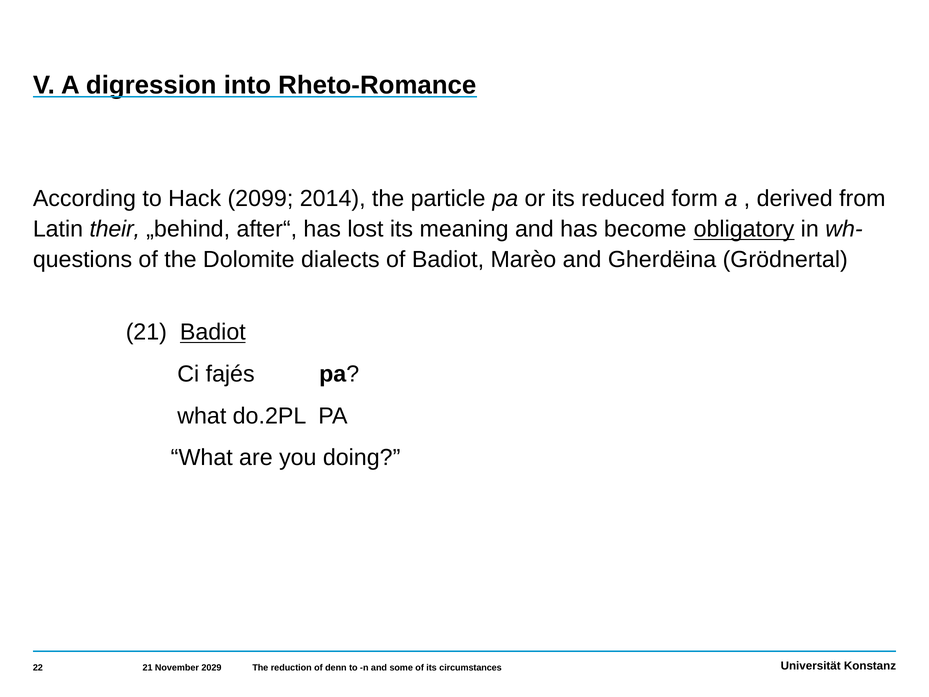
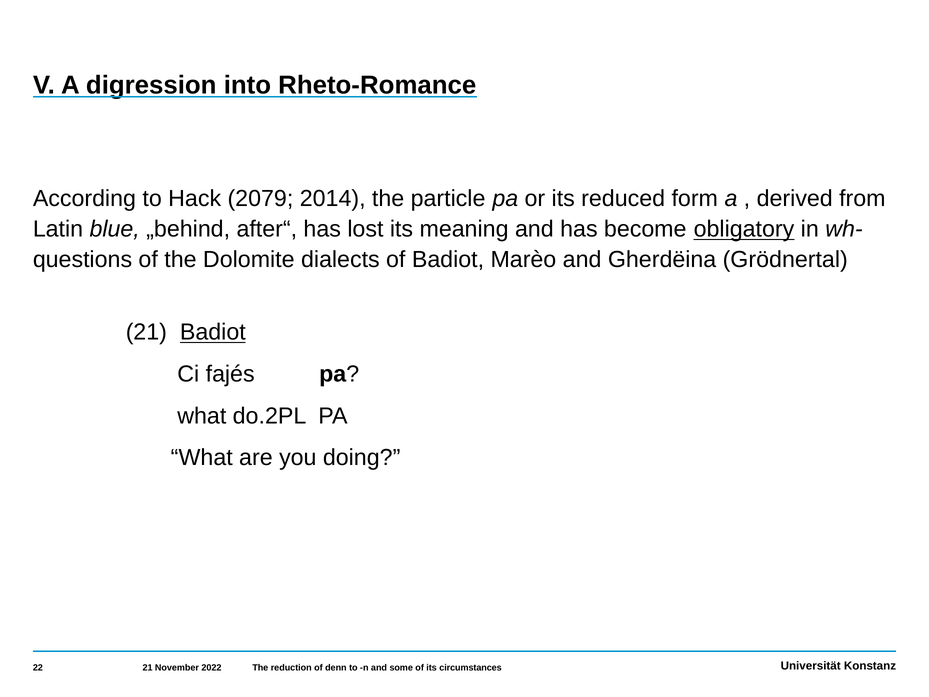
2099: 2099 -> 2079 (260, 198)
their: their -> blue (115, 229)
2029: 2029 -> 2022 (211, 667)
